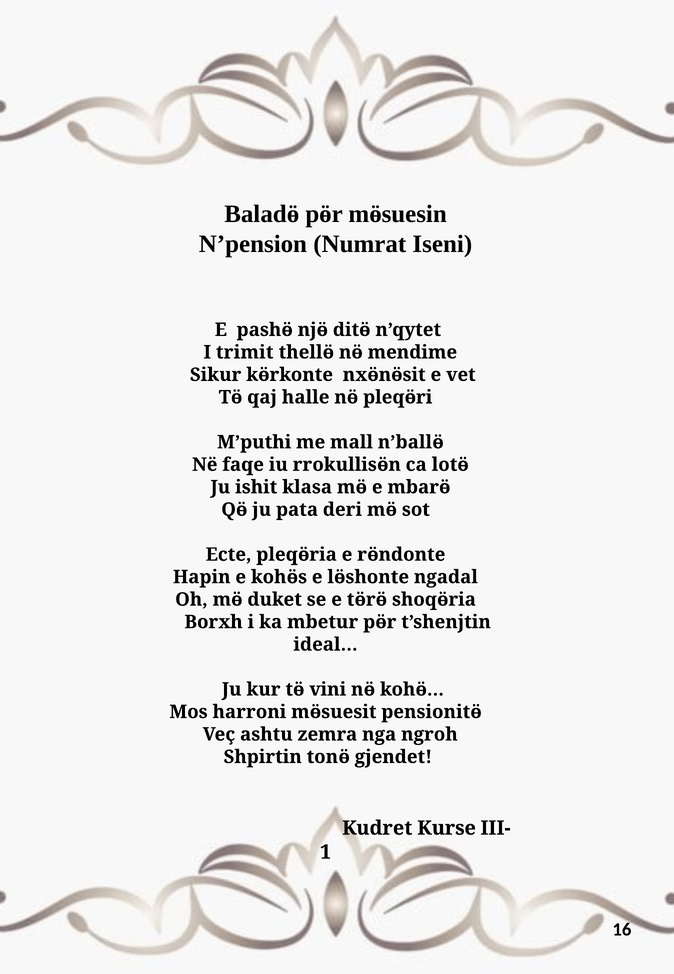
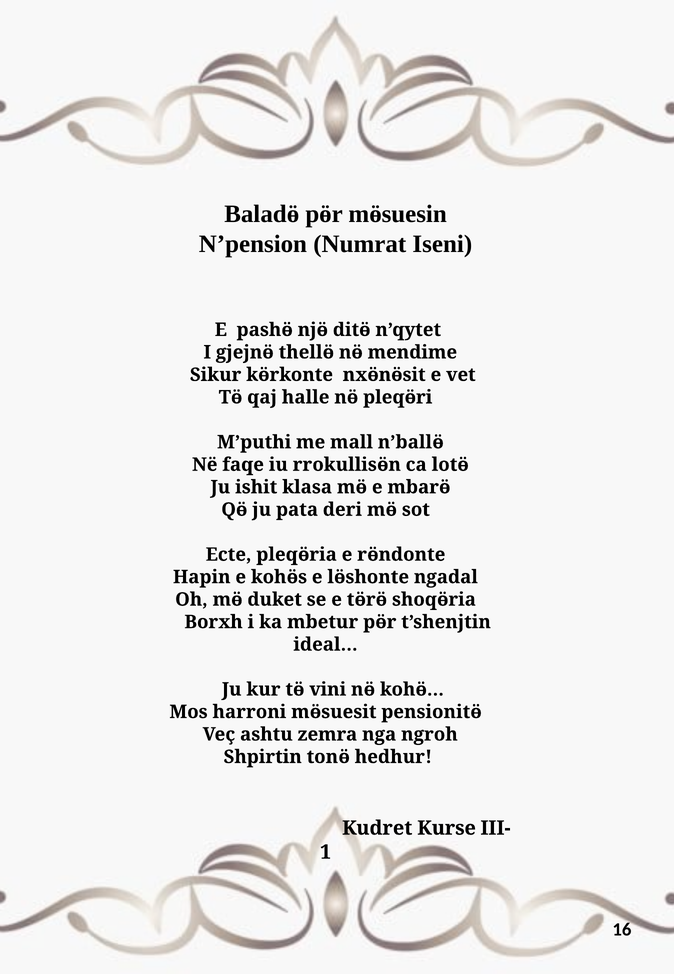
trimit: trimit -> gjejnӫ (245, 352)
gjendet: gjendet -> hedhur (393, 757)
